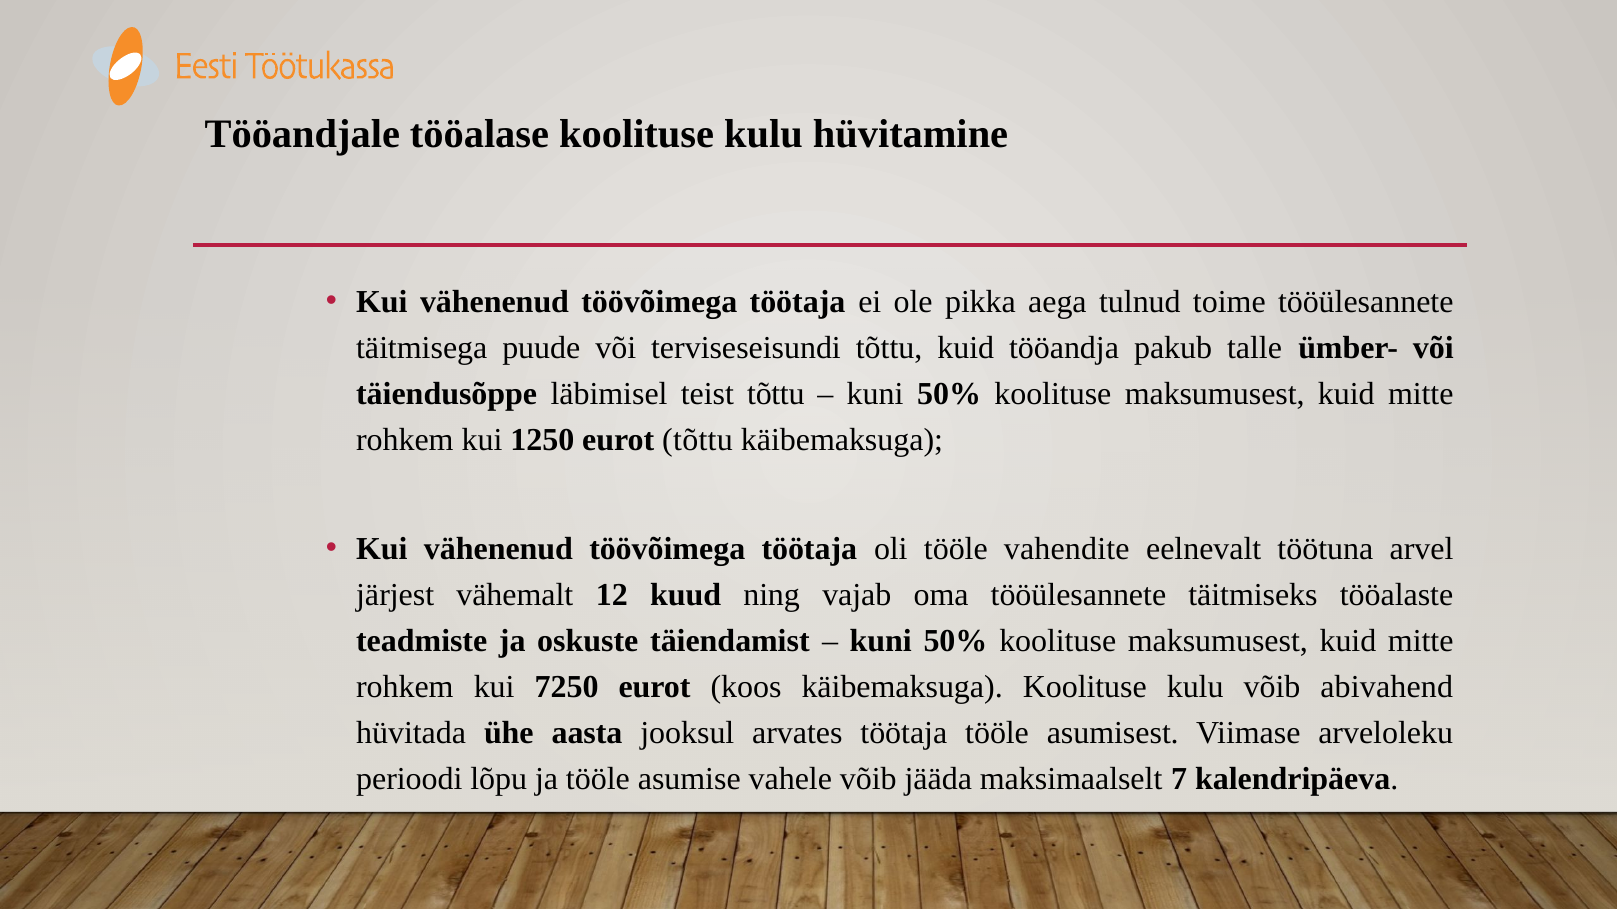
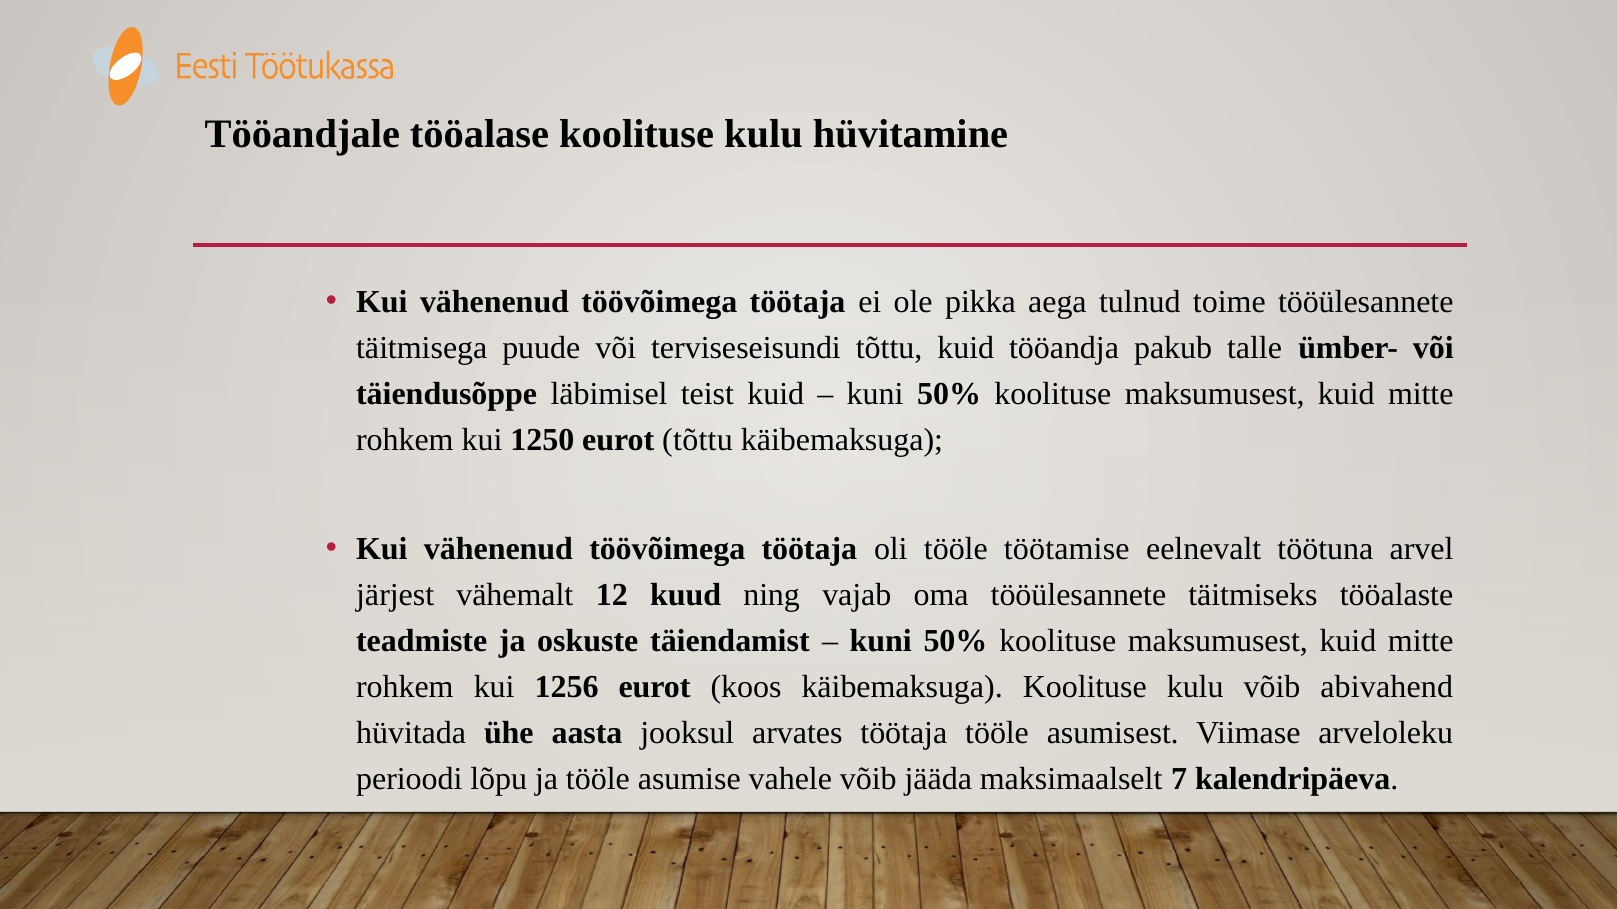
teist tõttu: tõttu -> kuid (776, 395)
vahendite: vahendite -> töötamise (1067, 549)
7250: 7250 -> 1256 (567, 687)
